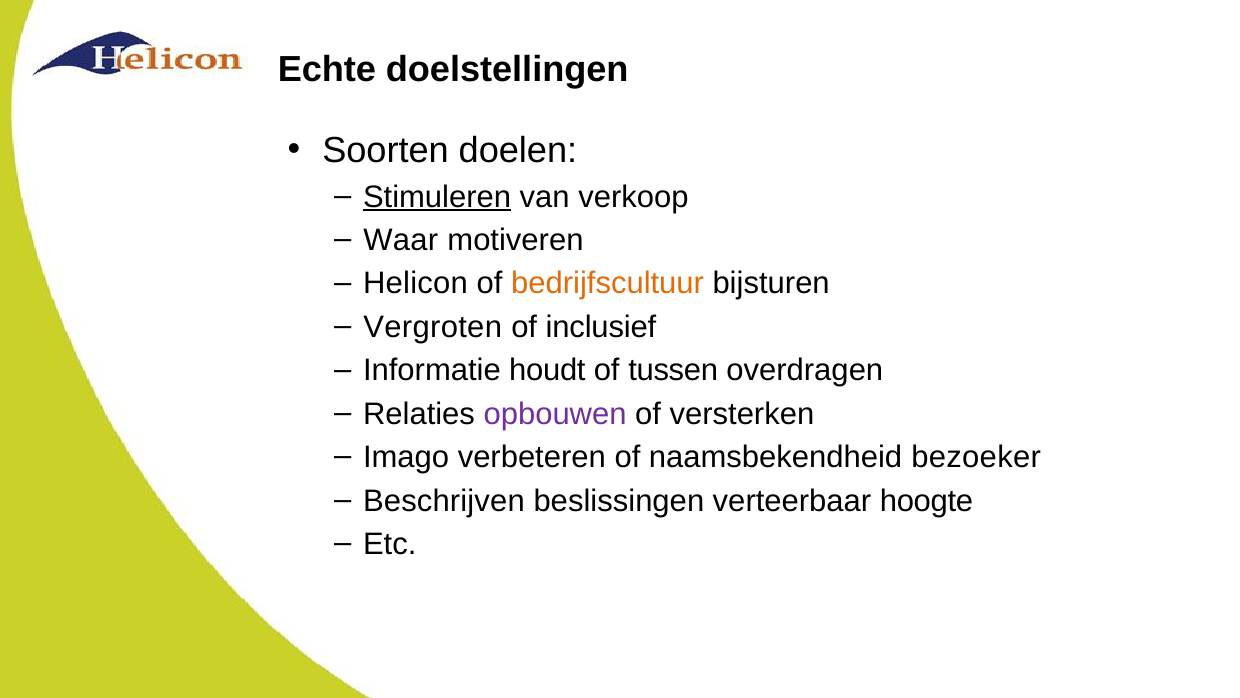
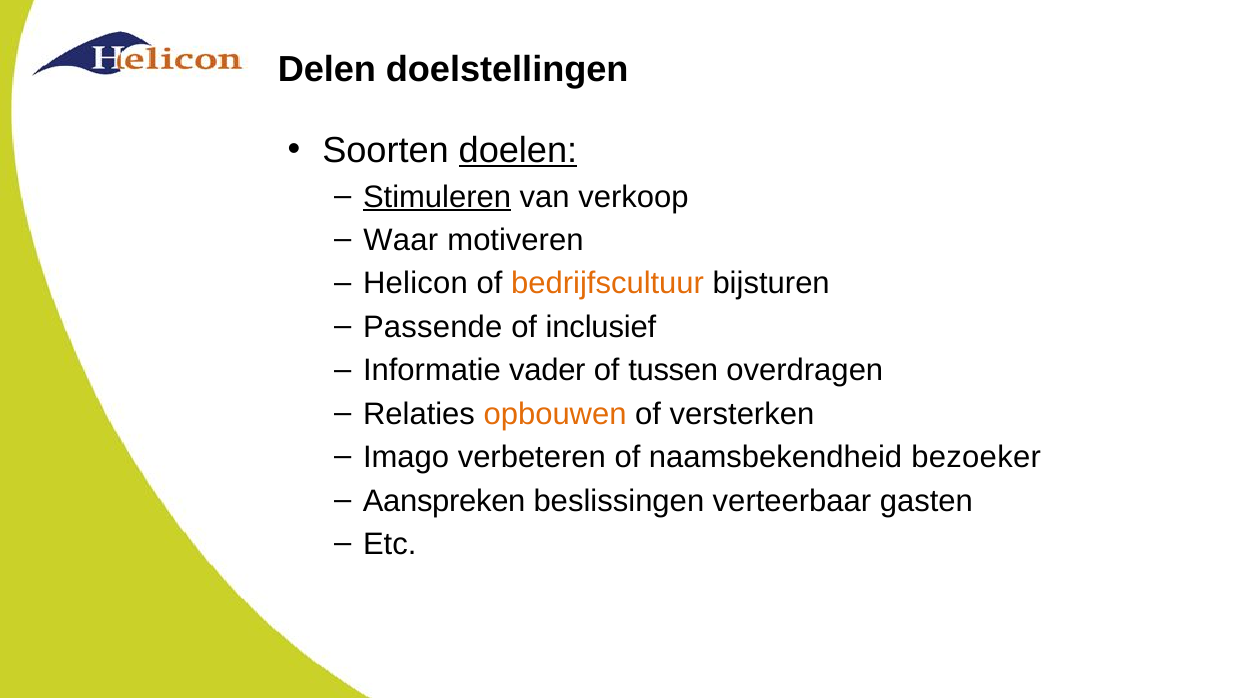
Echte: Echte -> Delen (327, 69)
doelen underline: none -> present (518, 151)
Vergroten: Vergroten -> Passende (433, 327)
houdt: houdt -> vader (547, 370)
opbouwen colour: purple -> orange (555, 414)
Beschrijven: Beschrijven -> Aanspreken (444, 500)
hoogte: hoogte -> gasten (926, 500)
